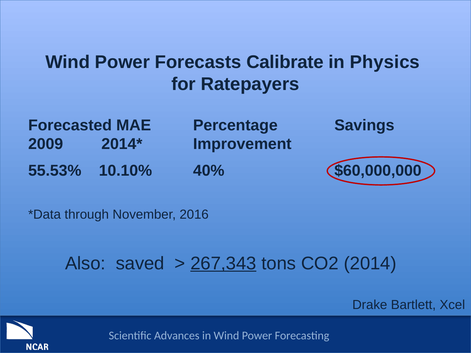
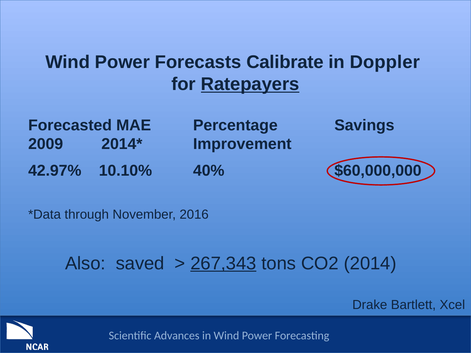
Physics: Physics -> Doppler (385, 62)
Ratepayers underline: none -> present (250, 84)
55.53%: 55.53% -> 42.97% (55, 171)
